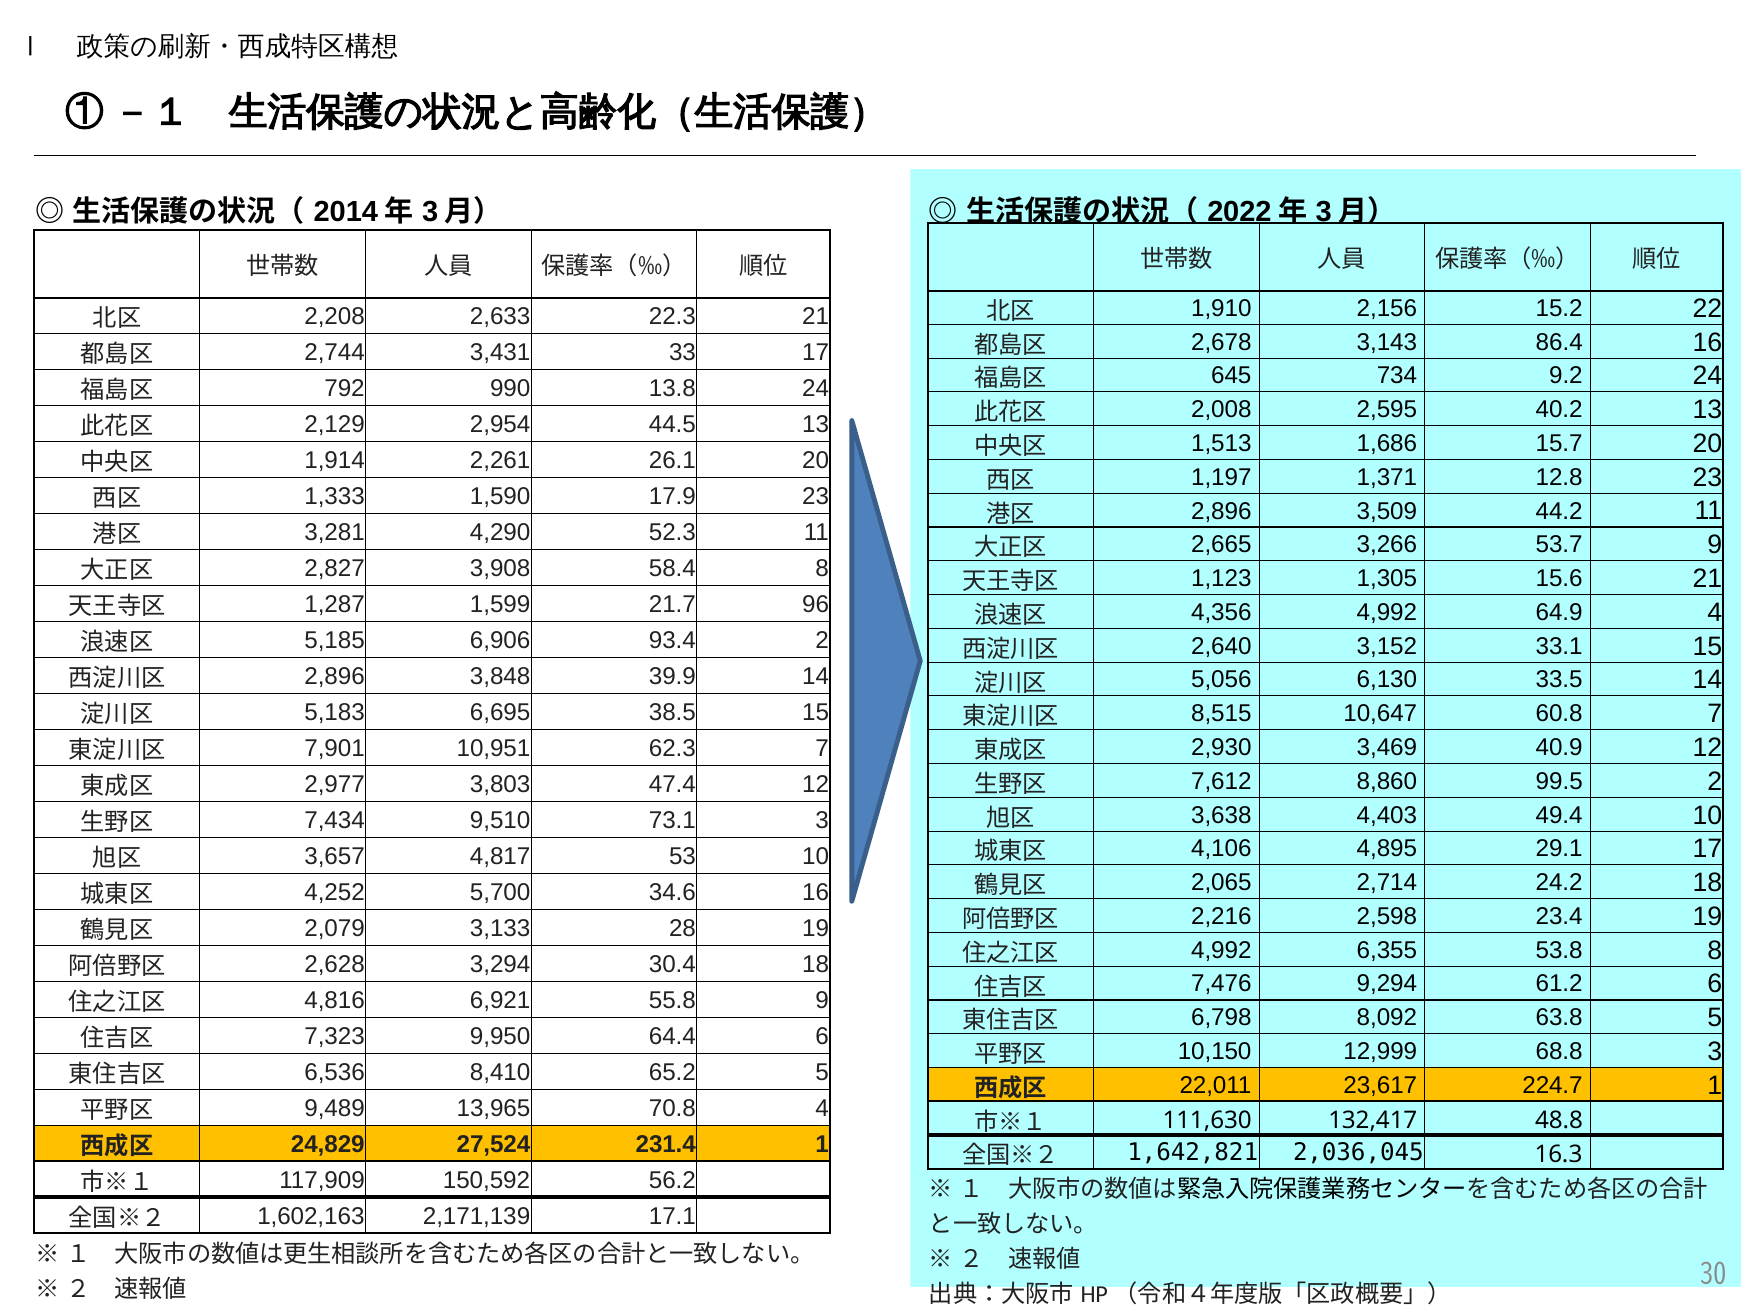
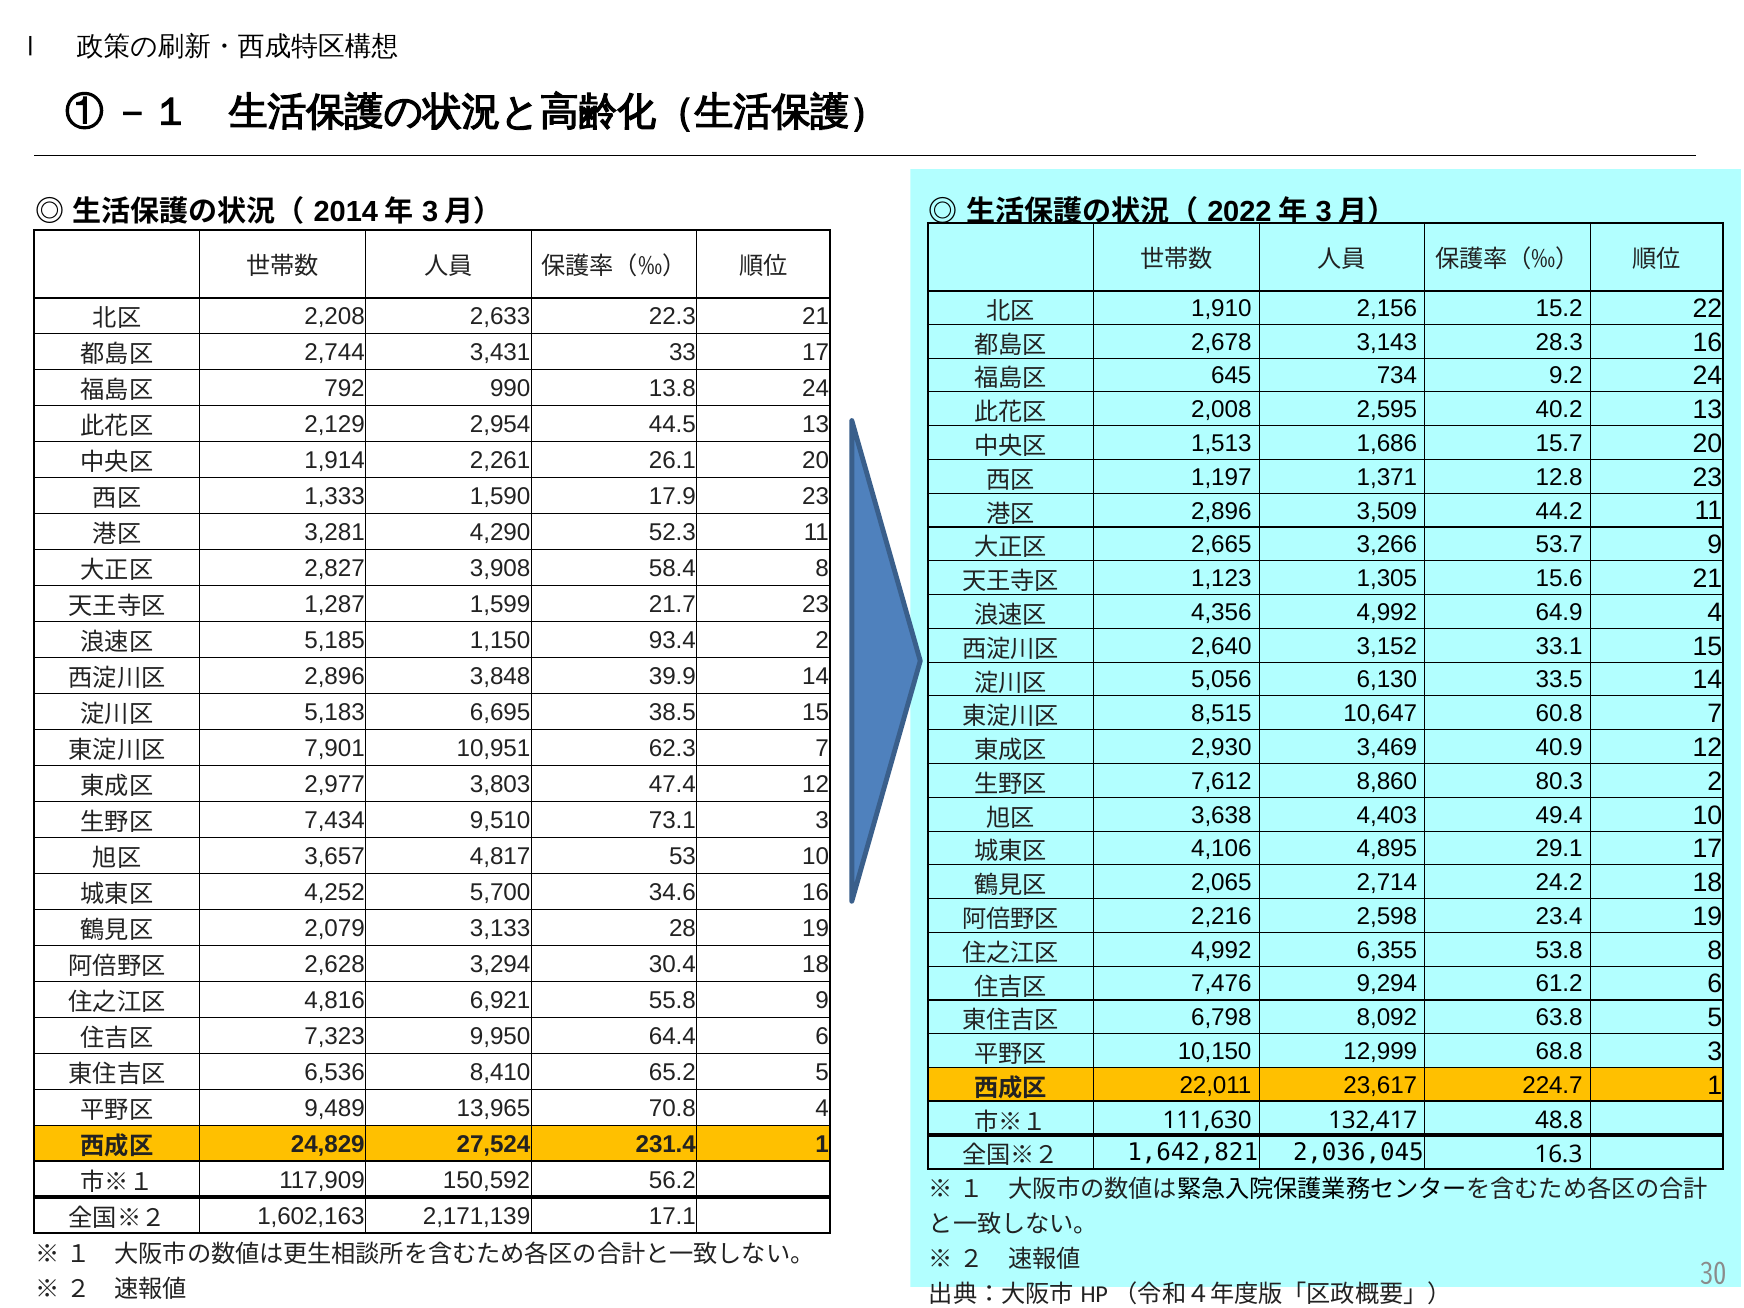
86.4: 86.4 -> 28.3 (1559, 342)
21.7 96: 96 -> 23 (816, 604)
6,906: 6,906 -> 1,150 (500, 640)
99.5: 99.5 -> 80.3 (1559, 781)
